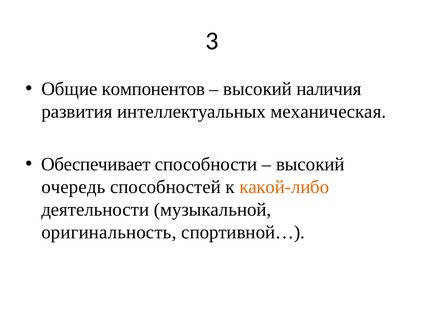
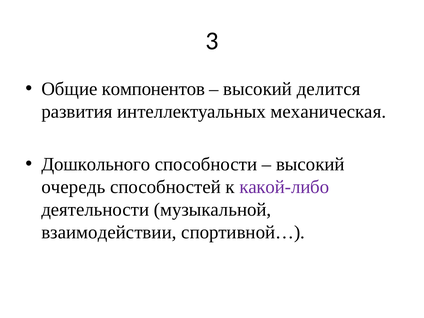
наличия: наличия -> делится (329, 89)
Обеспечивает: Обеспечивает -> Дошкольного (96, 164)
какой-либо colour: orange -> purple (284, 187)
оригинальность: оригинальность -> взаимодействии (109, 232)
